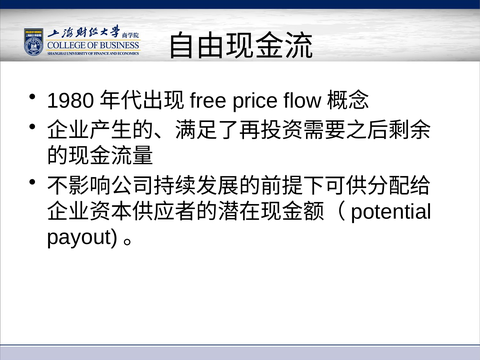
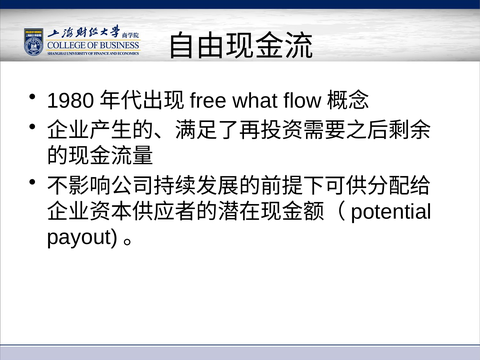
price: price -> what (255, 101)
